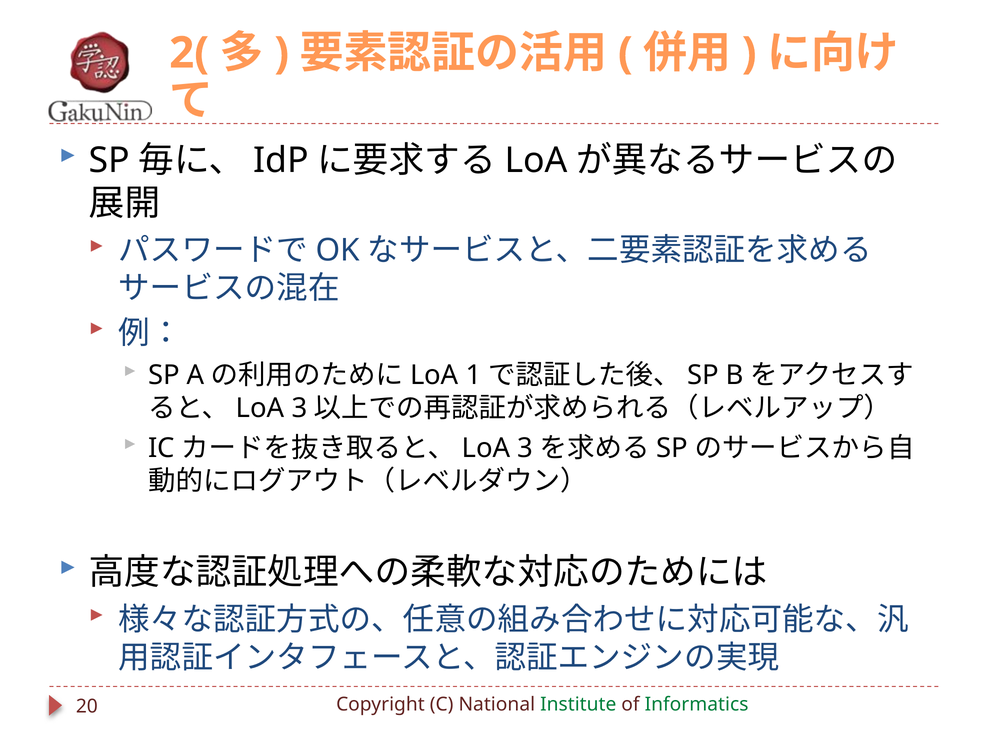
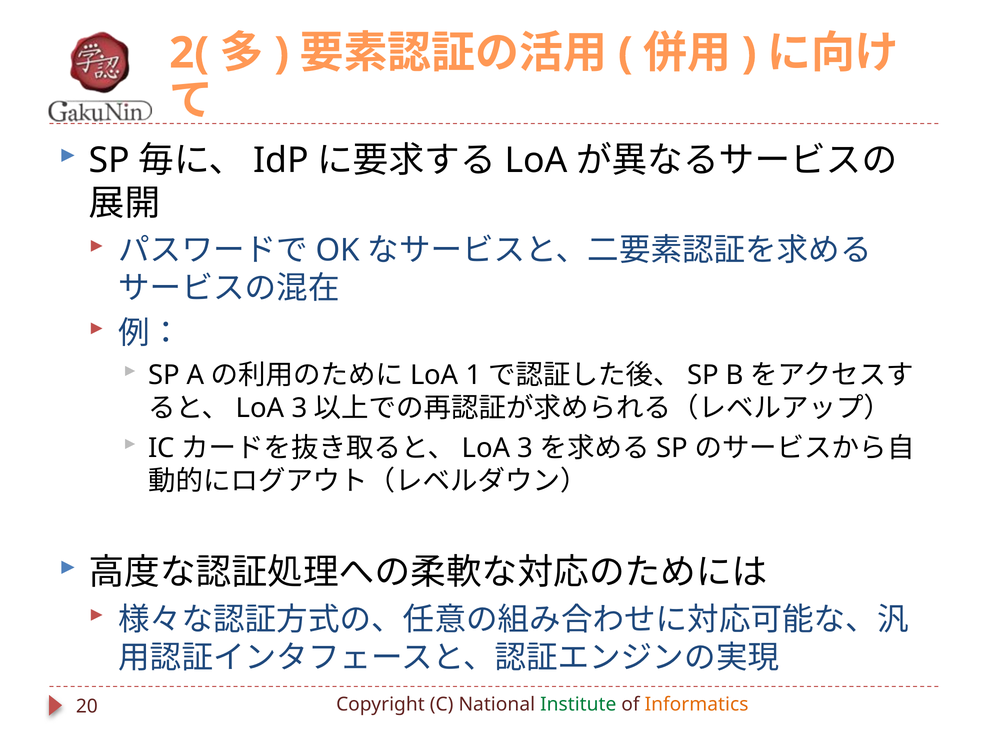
Informatics colour: green -> orange (697, 705)
